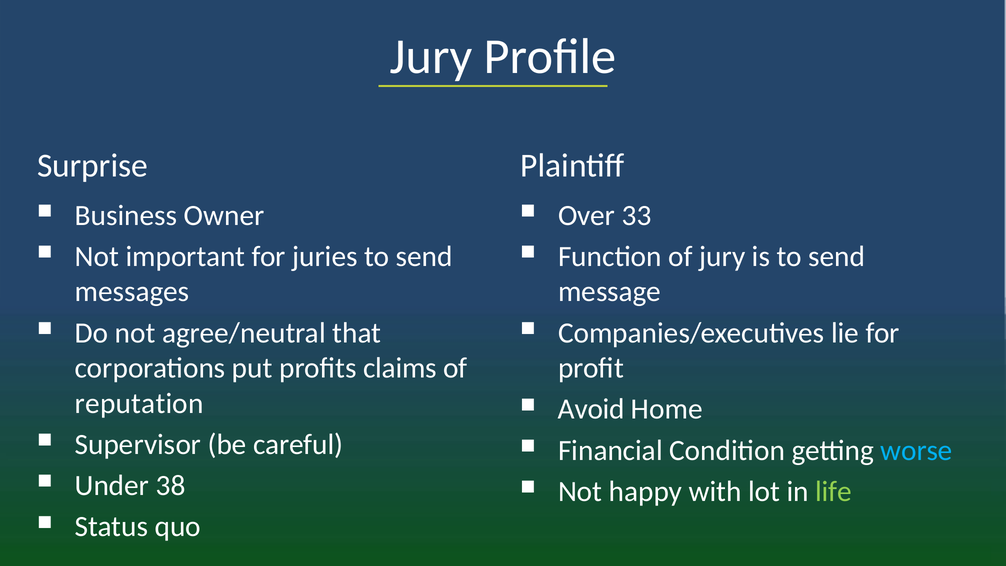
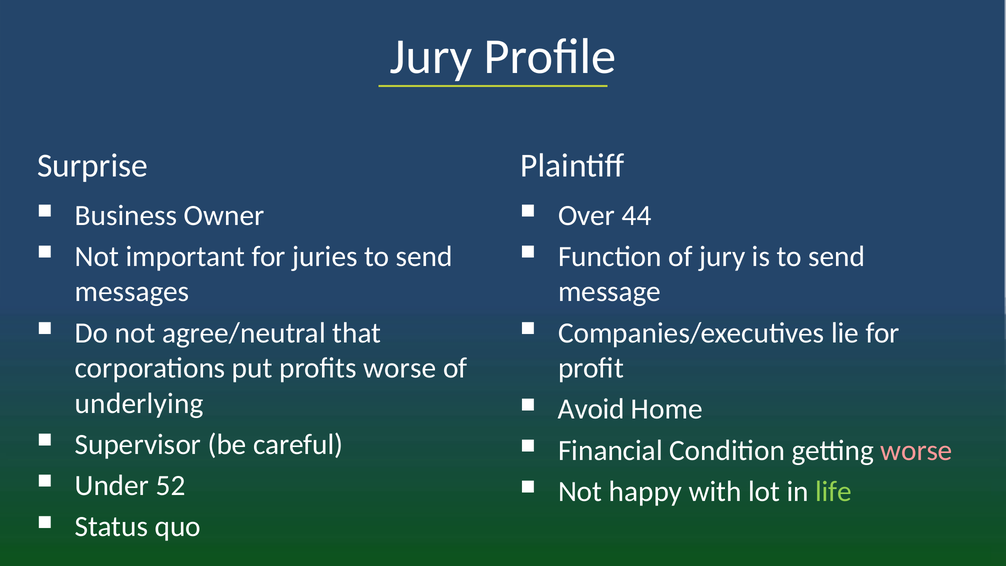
33: 33 -> 44 (637, 215)
profits claims: claims -> worse (400, 368)
reputation: reputation -> underlying (139, 403)
worse colour: light blue -> pink (917, 450)
38: 38 -> 52 (171, 485)
